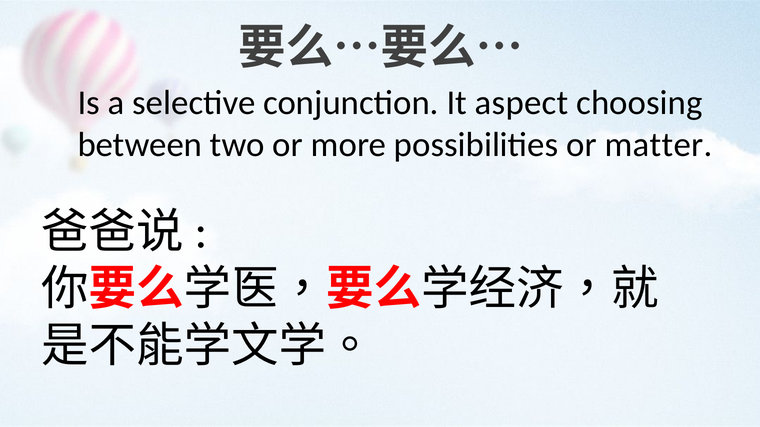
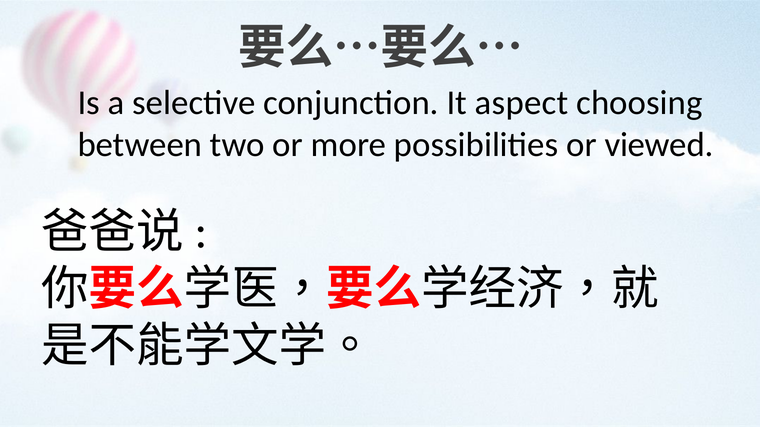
matter: matter -> viewed (659, 145)
